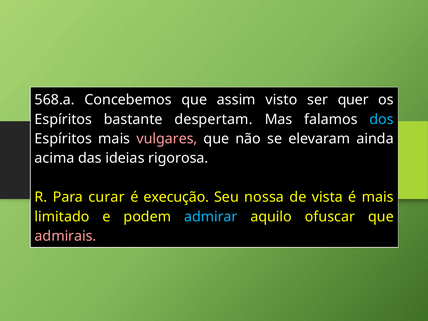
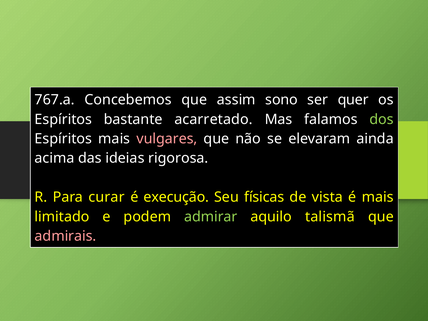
568.a: 568.a -> 767.a (55, 100)
visto: visto -> sono (282, 100)
despertam: despertam -> acarretado (214, 119)
dos colour: light blue -> light green (382, 119)
nossa: nossa -> físicas (264, 197)
admirar colour: light blue -> light green (211, 217)
ofuscar: ofuscar -> talismã (330, 217)
